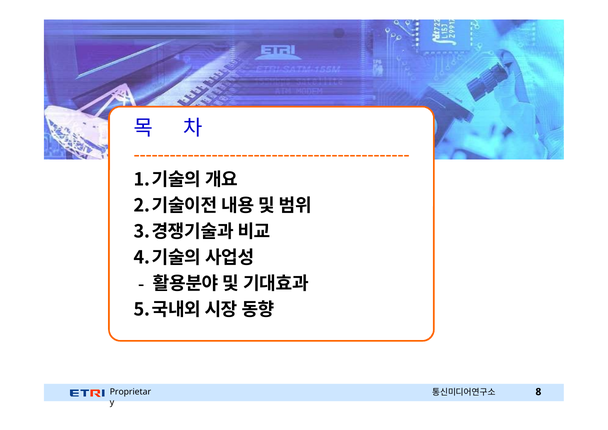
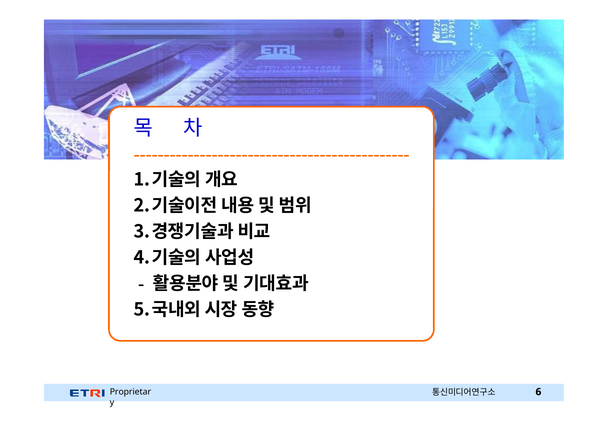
8: 8 -> 6 (538, 392)
